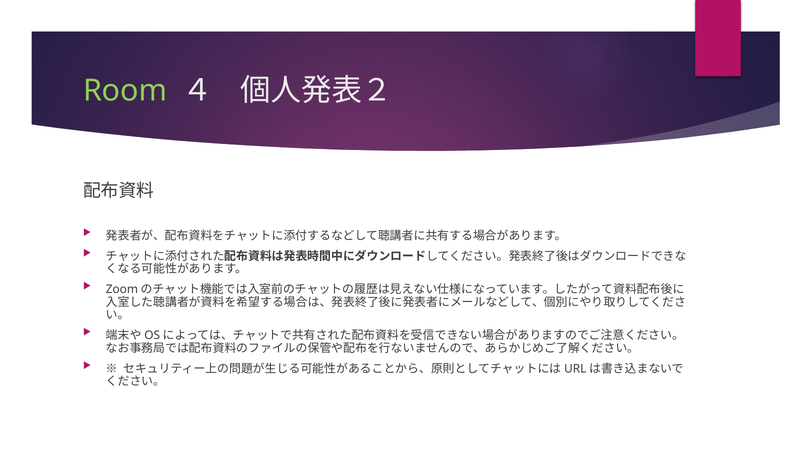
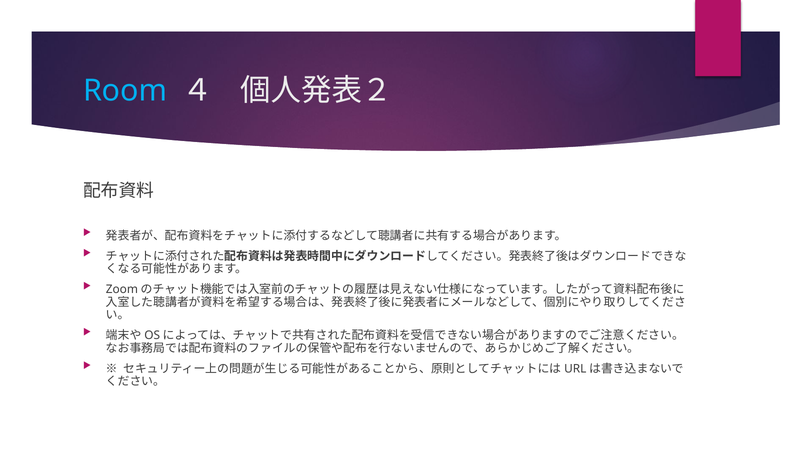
Room colour: light green -> light blue (125, 91)
